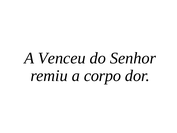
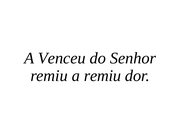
a corpo: corpo -> remiu (102, 76)
